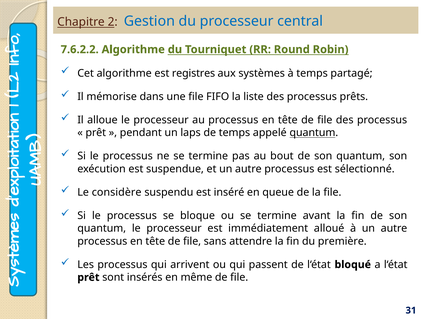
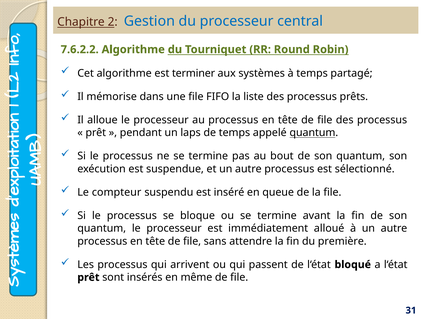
registres: registres -> terminer (194, 73)
considère: considère -> compteur (117, 192)
